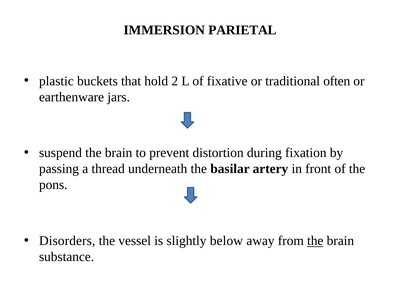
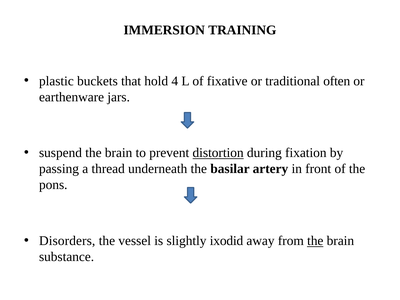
PARIETAL: PARIETAL -> TRAINING (242, 30)
2: 2 -> 4 (175, 81)
distortion underline: none -> present (218, 153)
below: below -> ixodid (227, 241)
